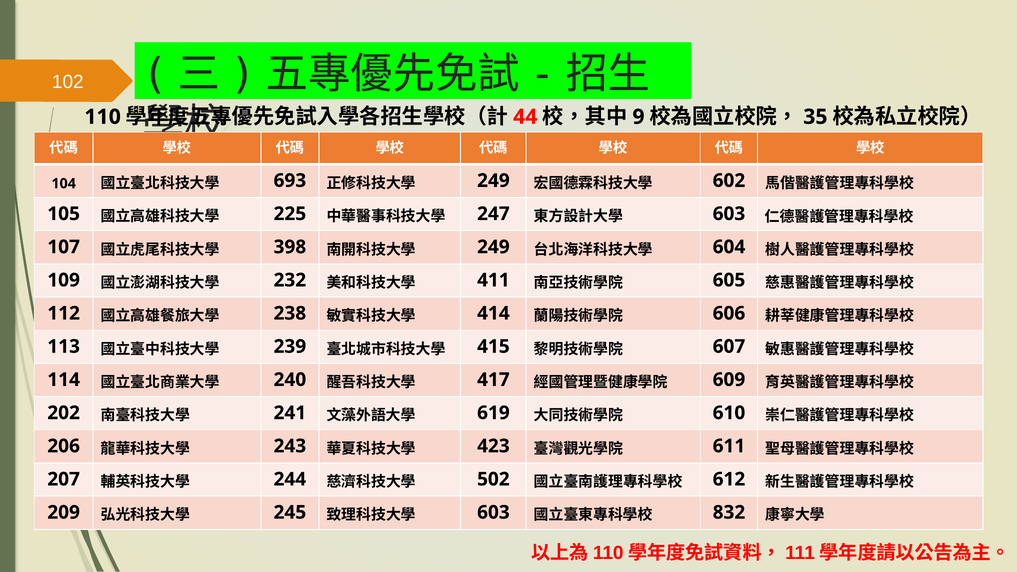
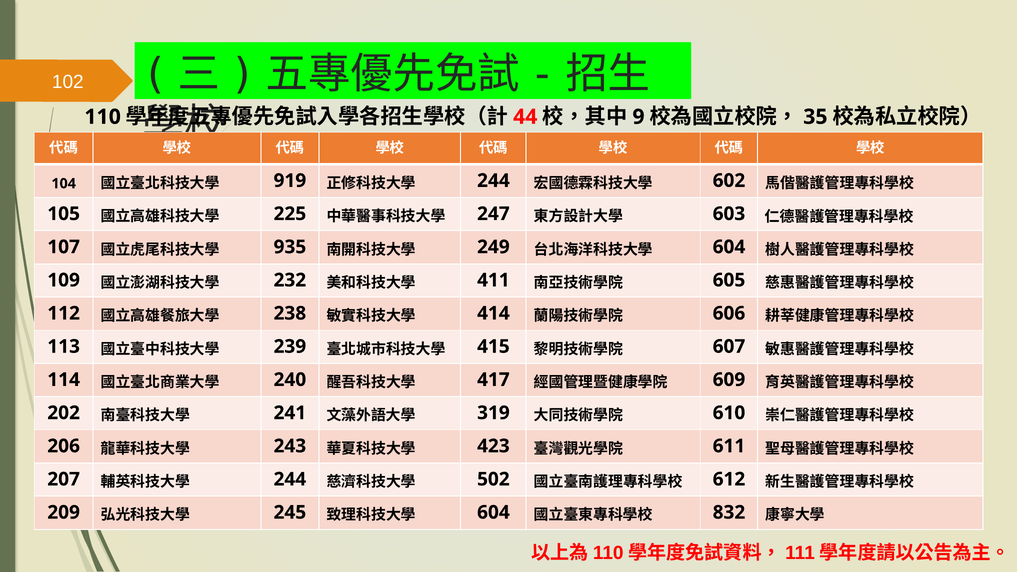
693: 693 -> 919 (290, 181)
249: 249 -> 244 (493, 181)
398: 398 -> 935 (290, 247)
619: 619 -> 319 (493, 413)
603: 603 -> 604 (493, 512)
